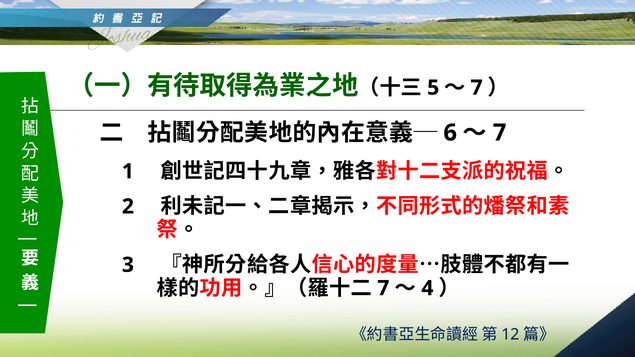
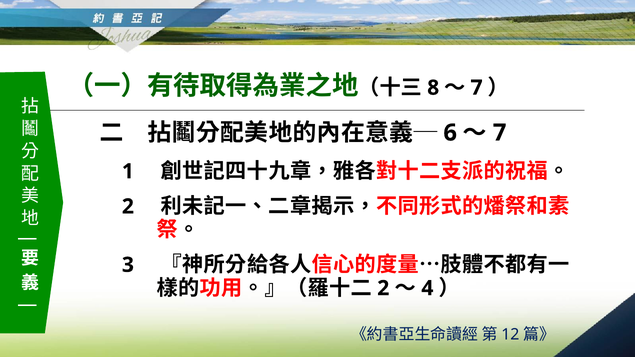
5: 5 -> 8 (433, 88)
7: 7 -> 2 (383, 288)
